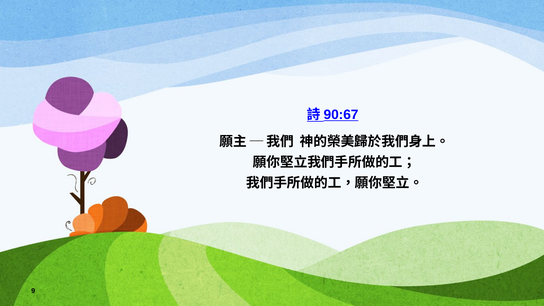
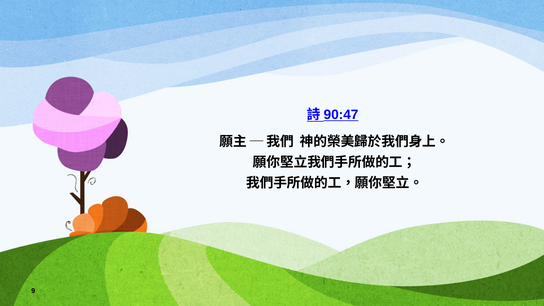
90:67: 90:67 -> 90:47 (341, 115)
